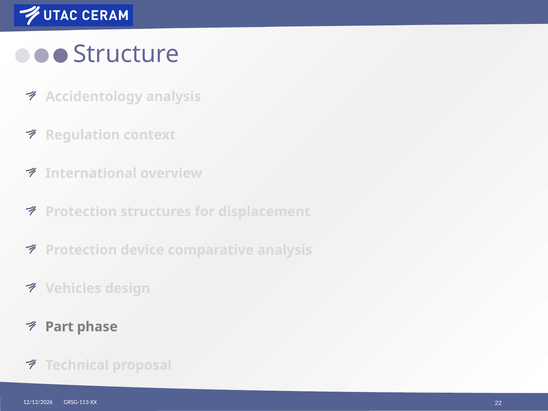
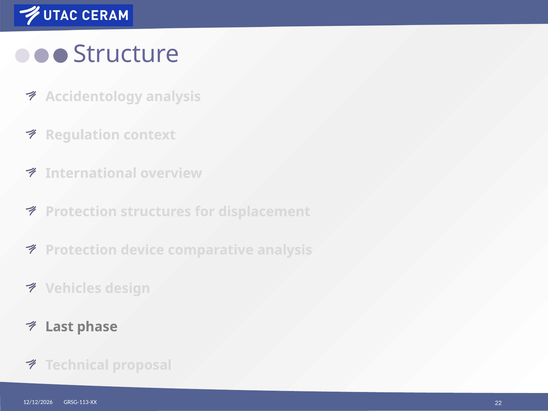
Part: Part -> Last (59, 327)
